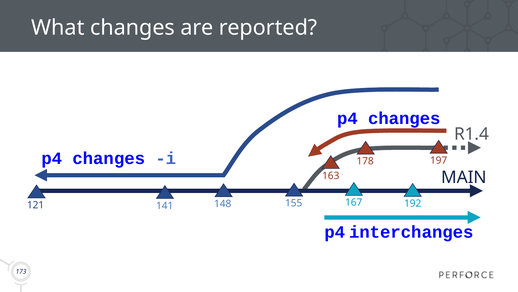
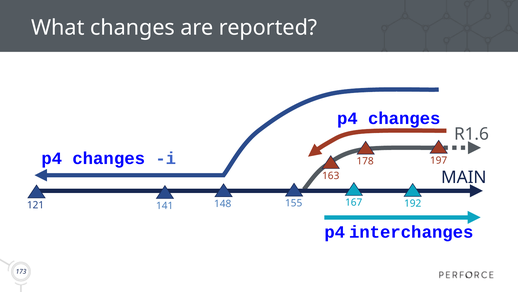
R1.4: R1.4 -> R1.6 (472, 134)
